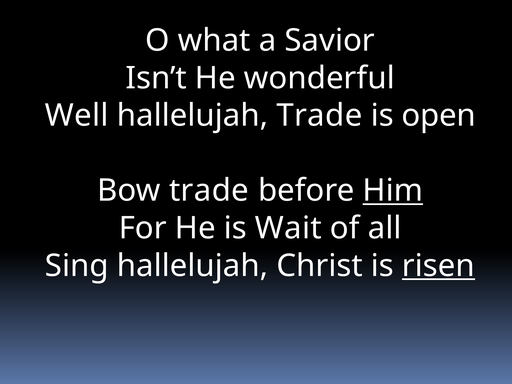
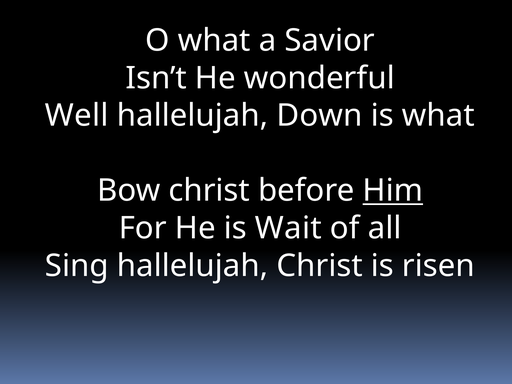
hallelujah Trade: Trade -> Down (319, 116)
is open: open -> what (438, 116)
Bow trade: trade -> christ (209, 191)
risen underline: present -> none (438, 266)
